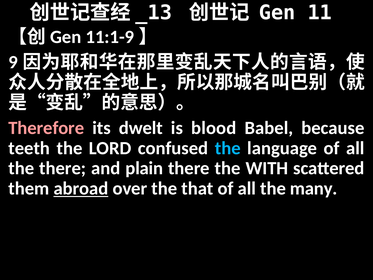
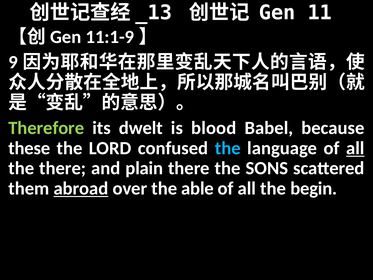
Therefore colour: pink -> light green (46, 128)
teeth: teeth -> these (29, 148)
all underline: none -> present (355, 148)
WITH: WITH -> SONS (267, 168)
that: that -> able (197, 188)
many: many -> begin (314, 188)
